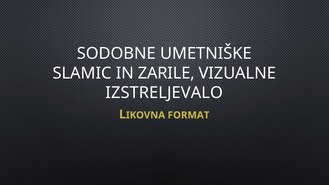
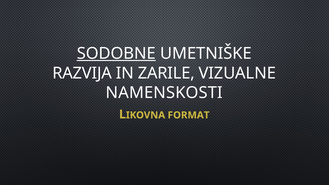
SODOBNE underline: none -> present (116, 53)
SLAMIC: SLAMIC -> RAZVIJA (82, 73)
IZSTRELJEVALO: IZSTRELJEVALO -> NAMENSKOSTI (164, 93)
